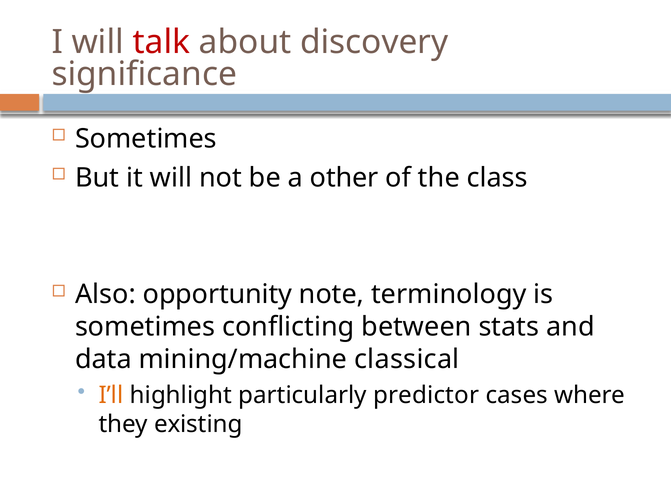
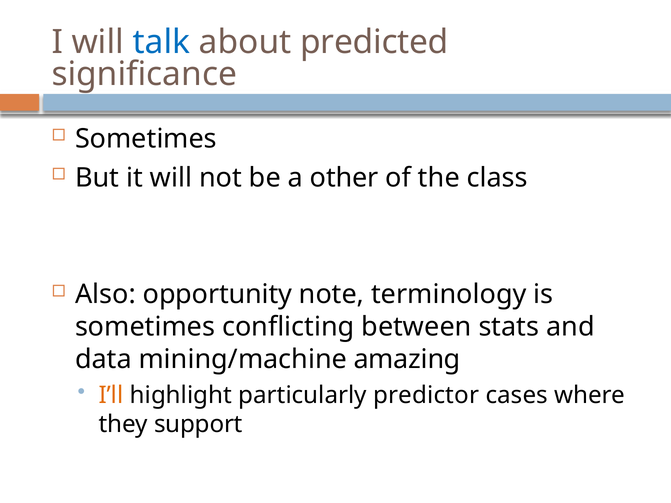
talk colour: red -> blue (161, 42)
discovery: discovery -> predicted (374, 42)
classical: classical -> amazing (407, 360)
existing: existing -> support (198, 424)
